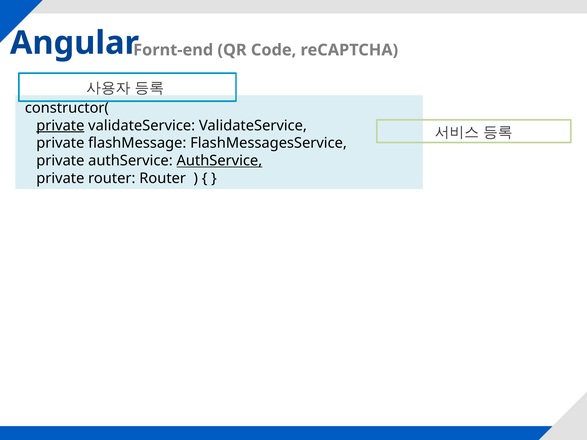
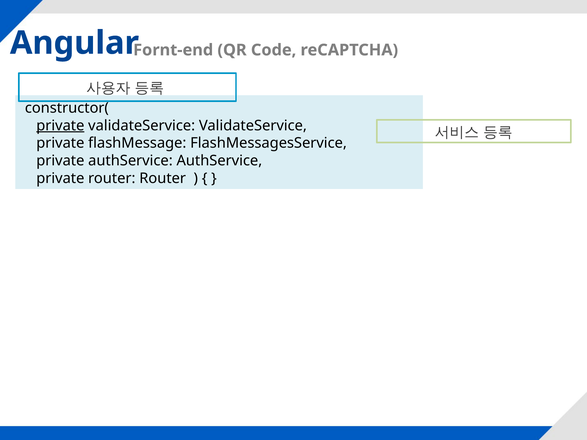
AuthService underline: present -> none (219, 161)
